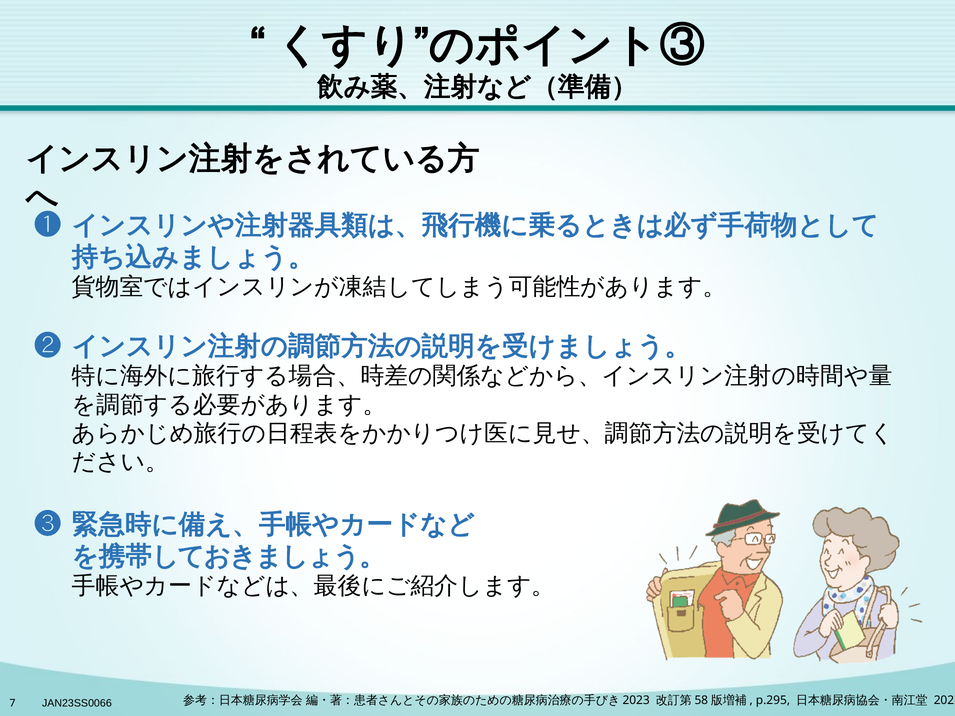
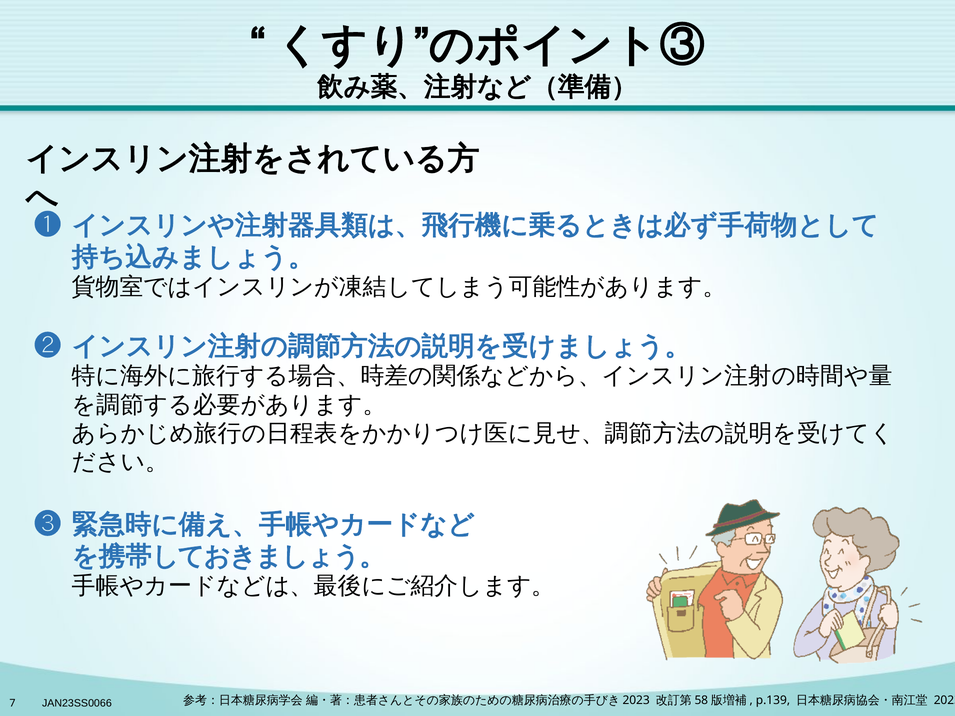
p.295: p.295 -> p.139 (773, 700)
